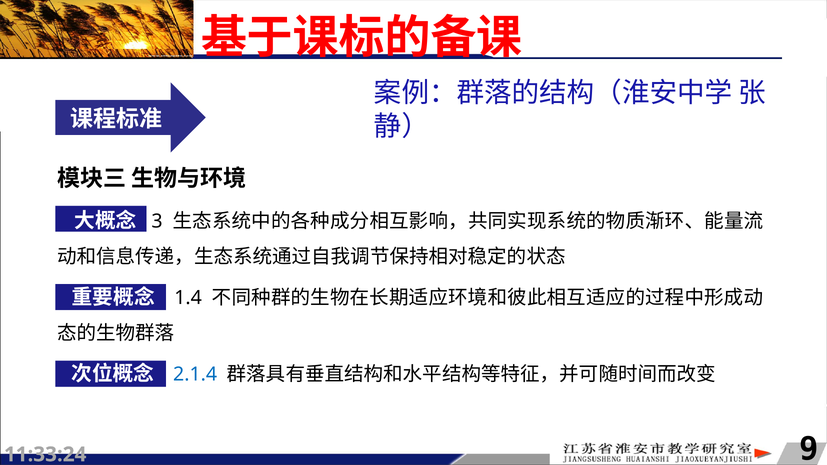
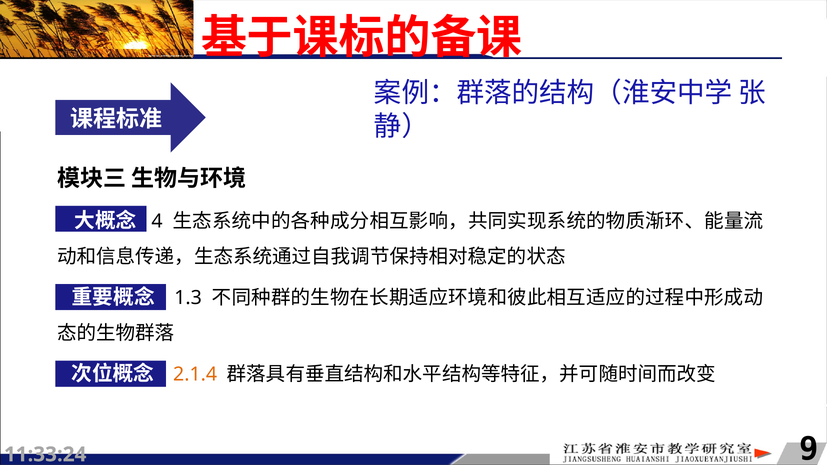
3: 3 -> 4 (157, 222)
1.4: 1.4 -> 1.3 (188, 298)
2.1.4 colour: blue -> orange (195, 375)
